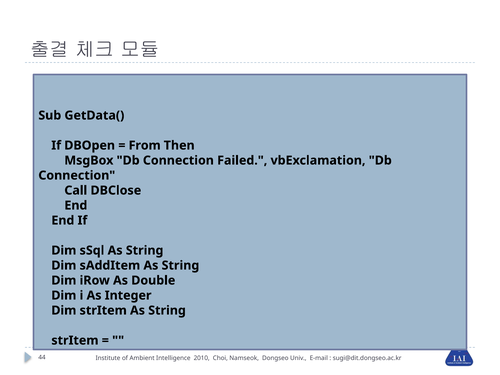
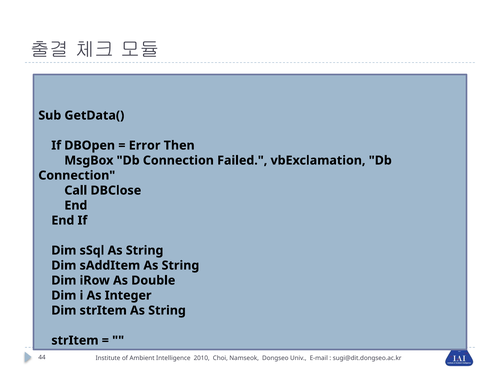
From: From -> Error (145, 145)
